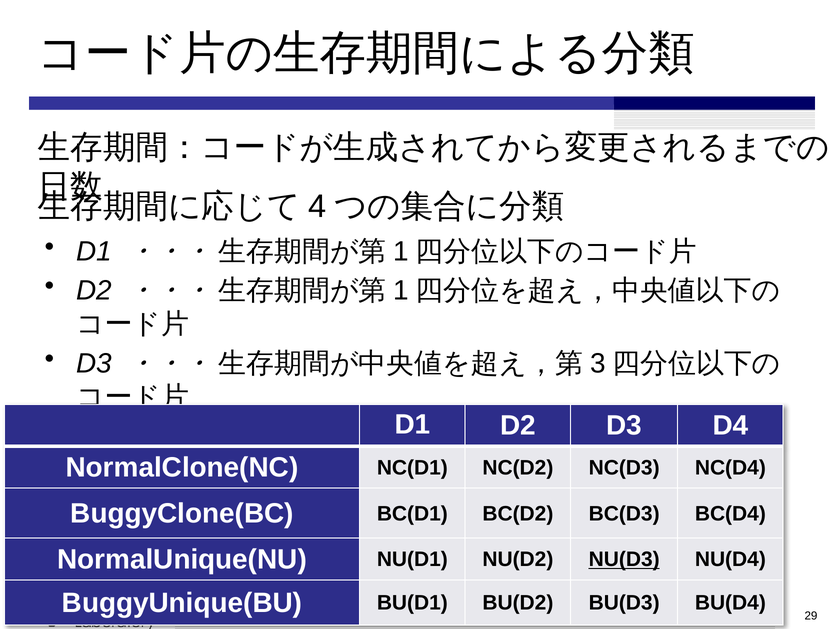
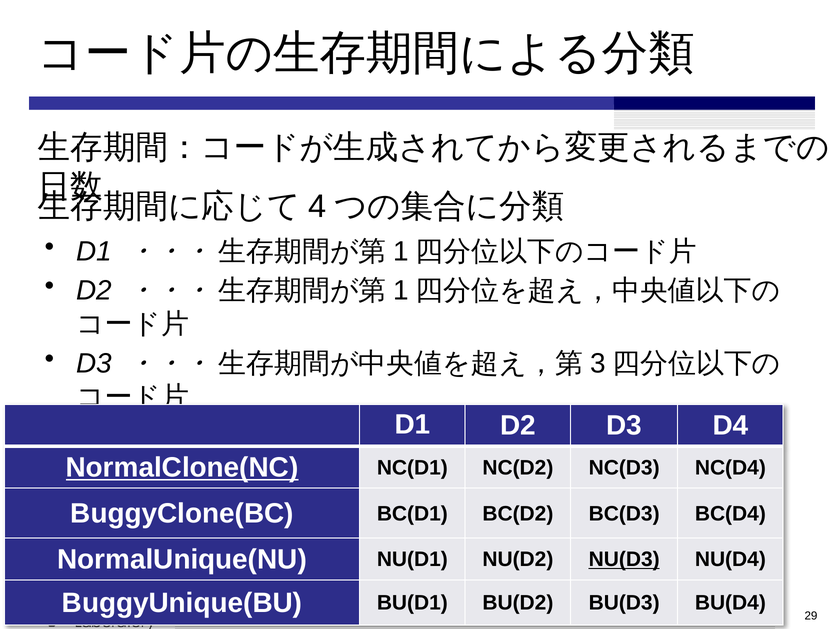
NormalClone(NC underline: none -> present (182, 467)
